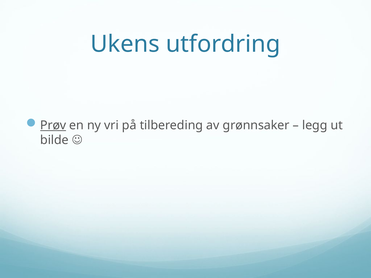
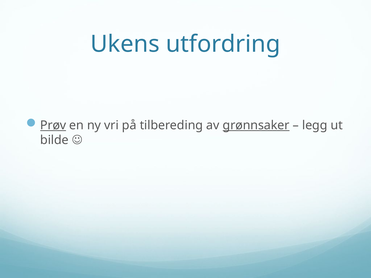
grønnsaker underline: none -> present (256, 125)
